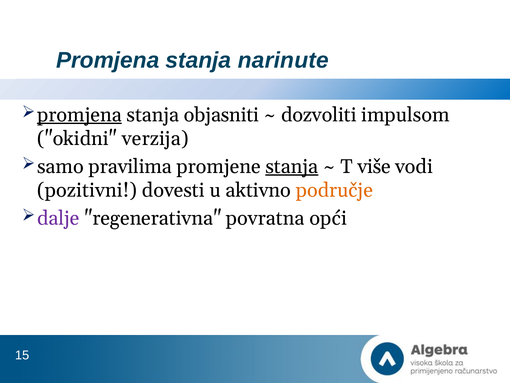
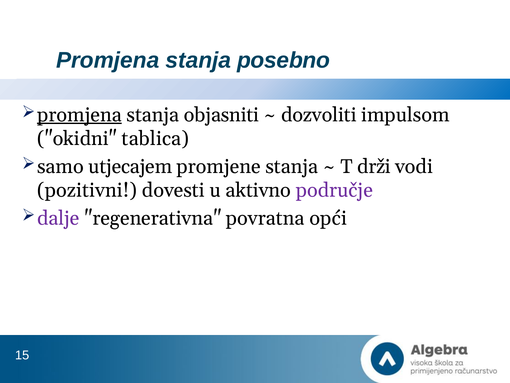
narinute: narinute -> posebno (284, 60)
verzija: verzija -> tablica (155, 139)
pravilima: pravilima -> utjecajem (130, 166)
stanja underline: present -> none (292, 166)
više: više -> drži (374, 166)
područje colour: orange -> purple (334, 190)
